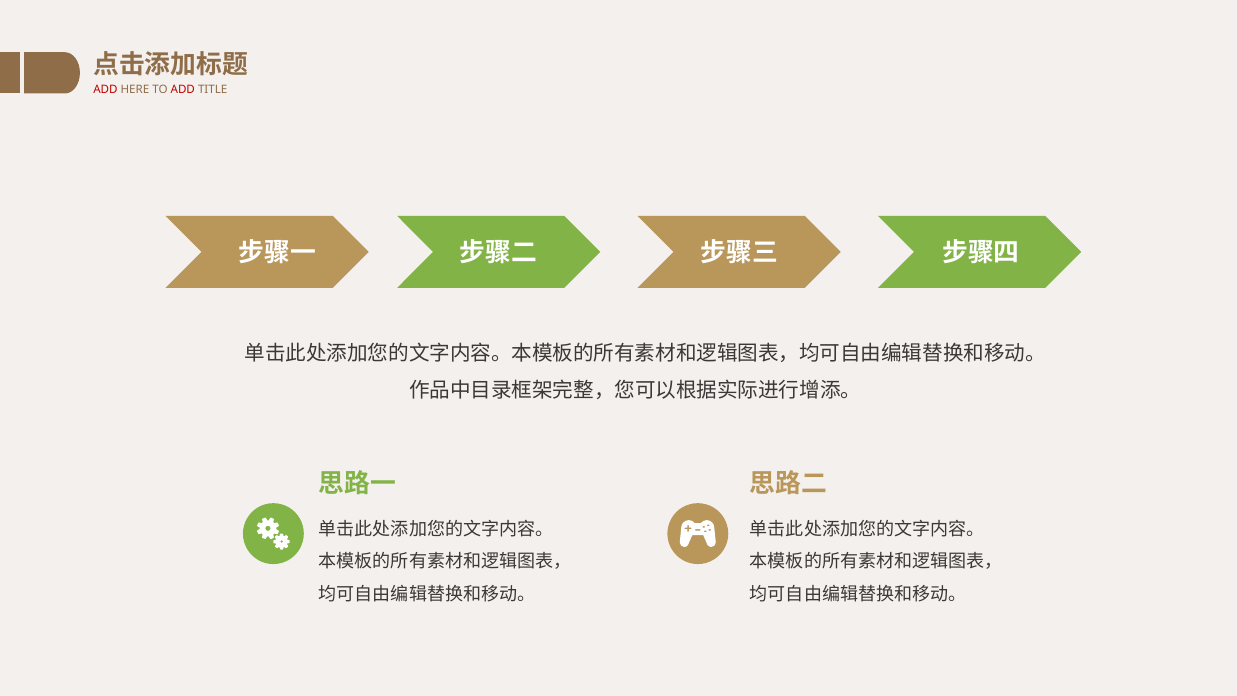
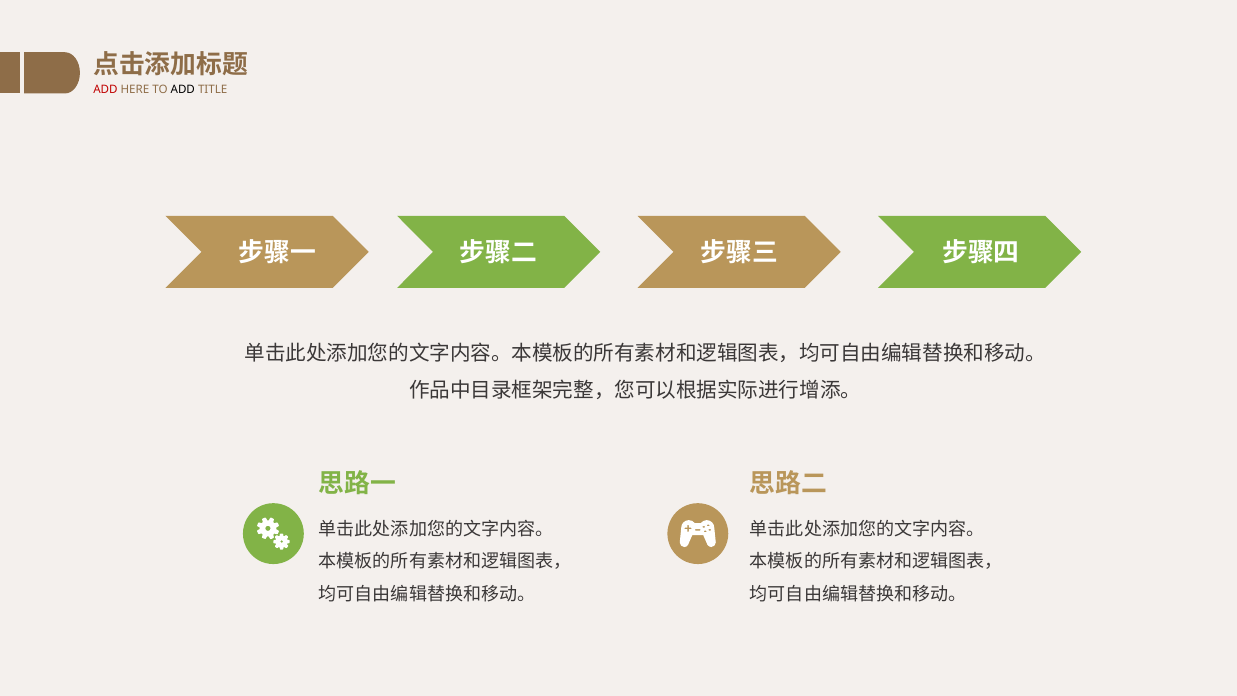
ADD colour: red -> black (183, 90)
